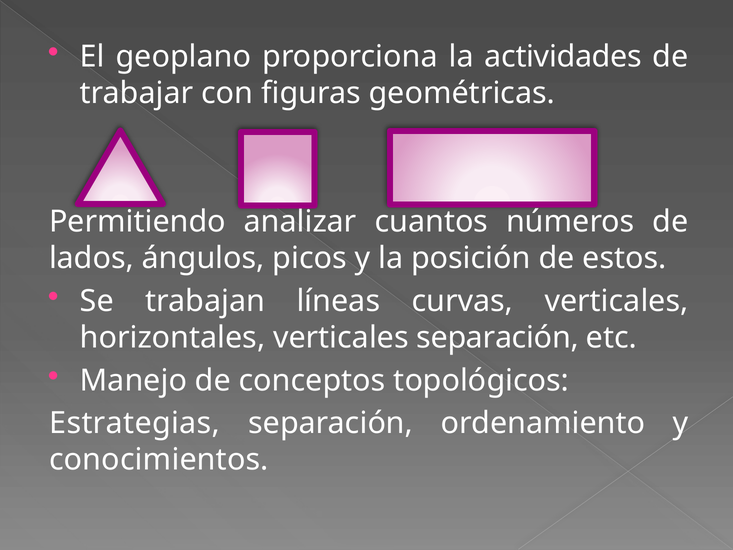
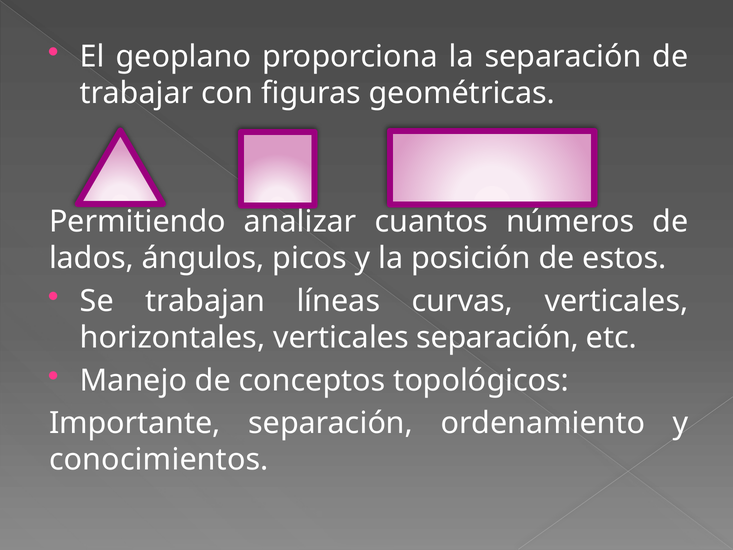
la actividades: actividades -> separación (563, 57)
Estrategias: Estrategias -> Importante (135, 423)
